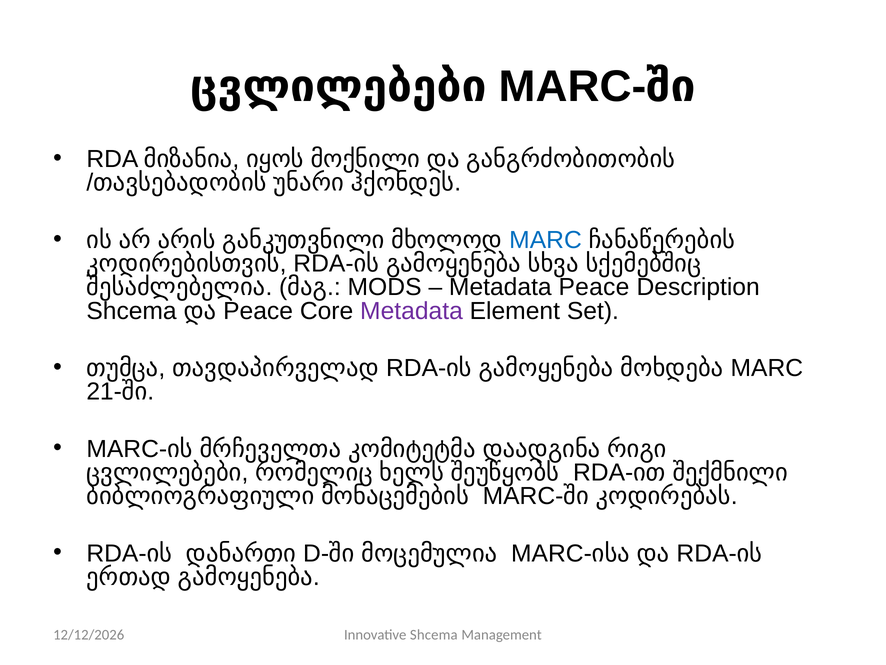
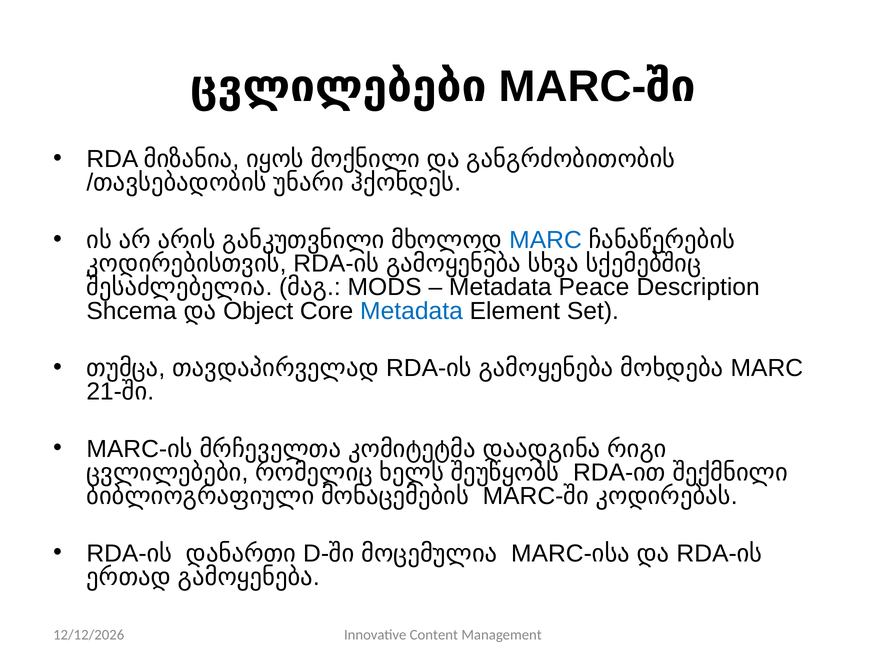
Shcema Peace: Peace -> Object (258, 311)
Metadata colour: purple -> blue (411, 311)
Innovative Shcema: Shcema -> Content (434, 634)
